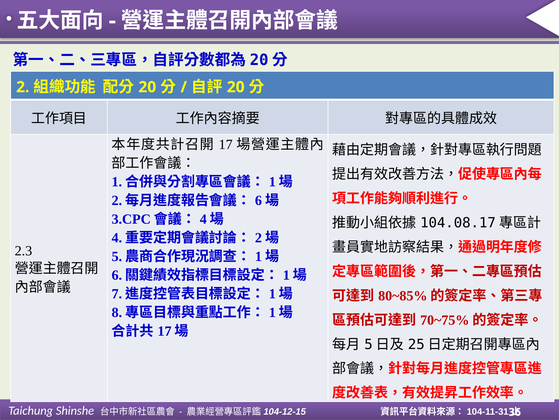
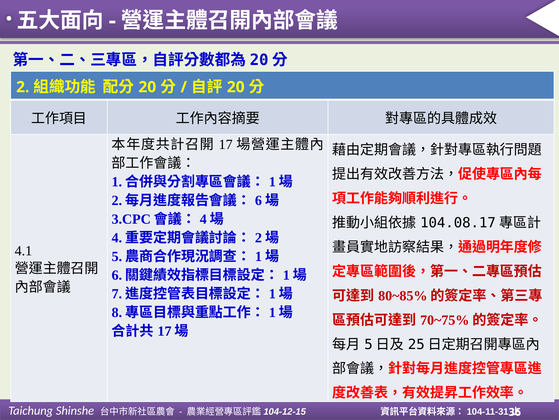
2.3: 2.3 -> 4.1 (23, 251)
